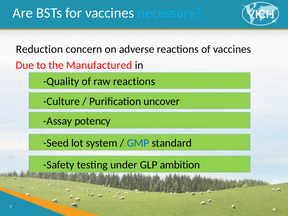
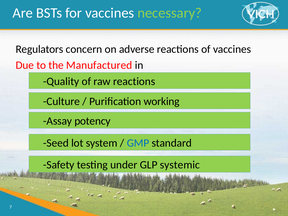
necessary colour: light blue -> light green (170, 13)
Reduction: Reduction -> Regulators (39, 49)
uncover: uncover -> working (162, 101)
ambition: ambition -> systemic (180, 165)
